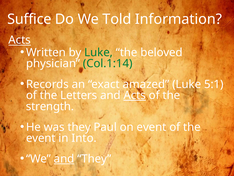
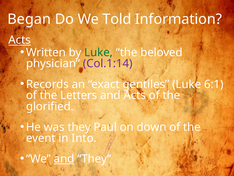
Suffice: Suffice -> Began (29, 19)
Col.1:14 colour: green -> purple (108, 63)
amazed: amazed -> gentiles (146, 84)
5:1: 5:1 -> 6:1 (214, 84)
Acts underline: present -> none (135, 95)
strength: strength -> glorified (50, 106)
on event: event -> down (152, 127)
